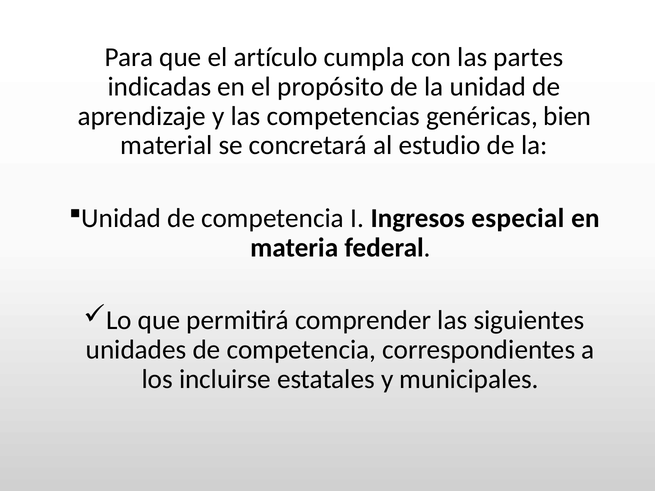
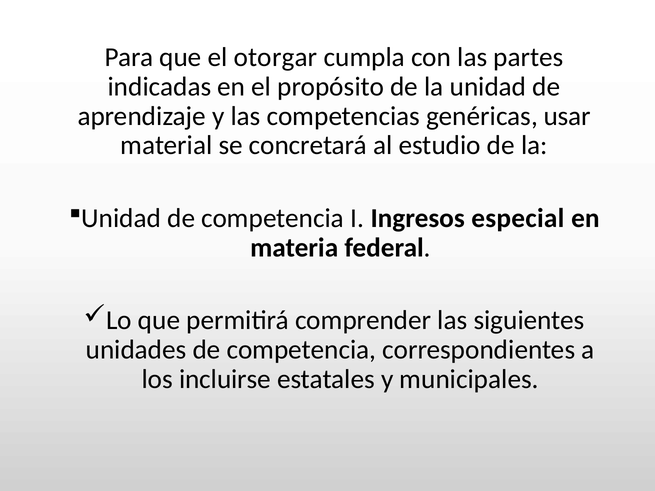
artículo: artículo -> otorgar (276, 57)
bien: bien -> usar (567, 116)
